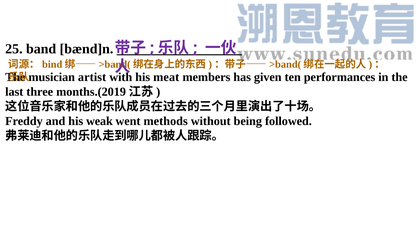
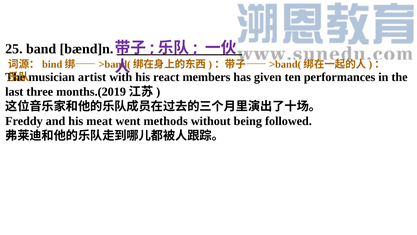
meat: meat -> react (166, 77)
weak: weak -> meat (99, 121)
